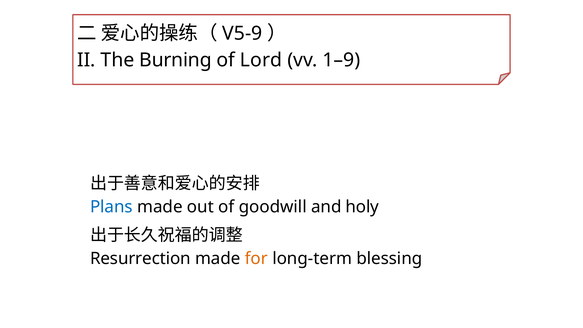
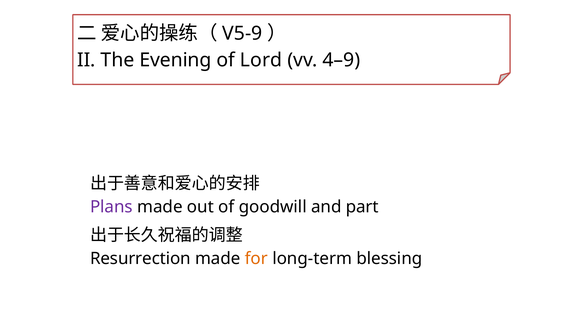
Burning: Burning -> Evening (175, 60)
1–9: 1–9 -> 4–9 (341, 60)
Plans colour: blue -> purple (111, 207)
holy: holy -> part (362, 207)
